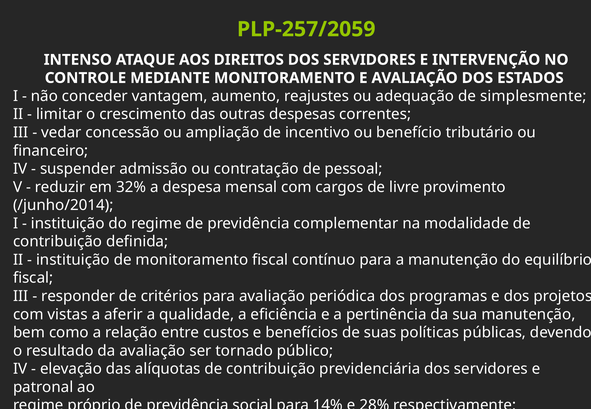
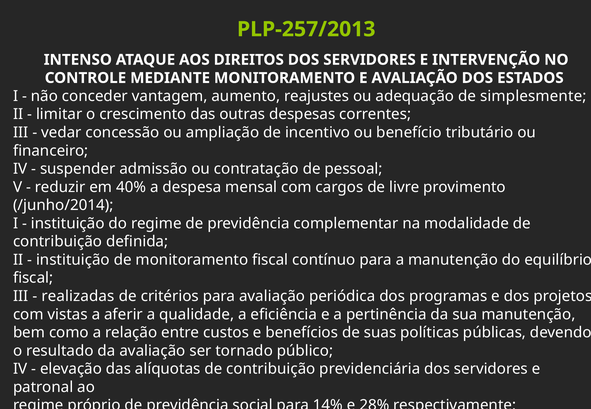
PLP-257/2059: PLP-257/2059 -> PLP-257/2013 (306, 29)
32%: 32% -> 40% (131, 187)
responder: responder -> realizadas (78, 296)
